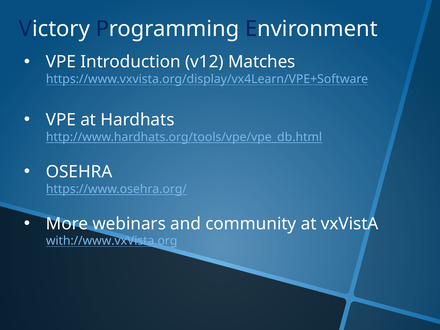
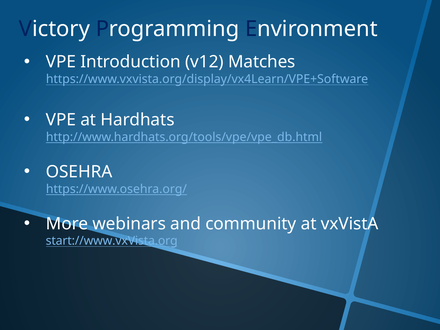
with://www.vxVista.org: with://www.vxVista.org -> start://www.vxVista.org (112, 241)
